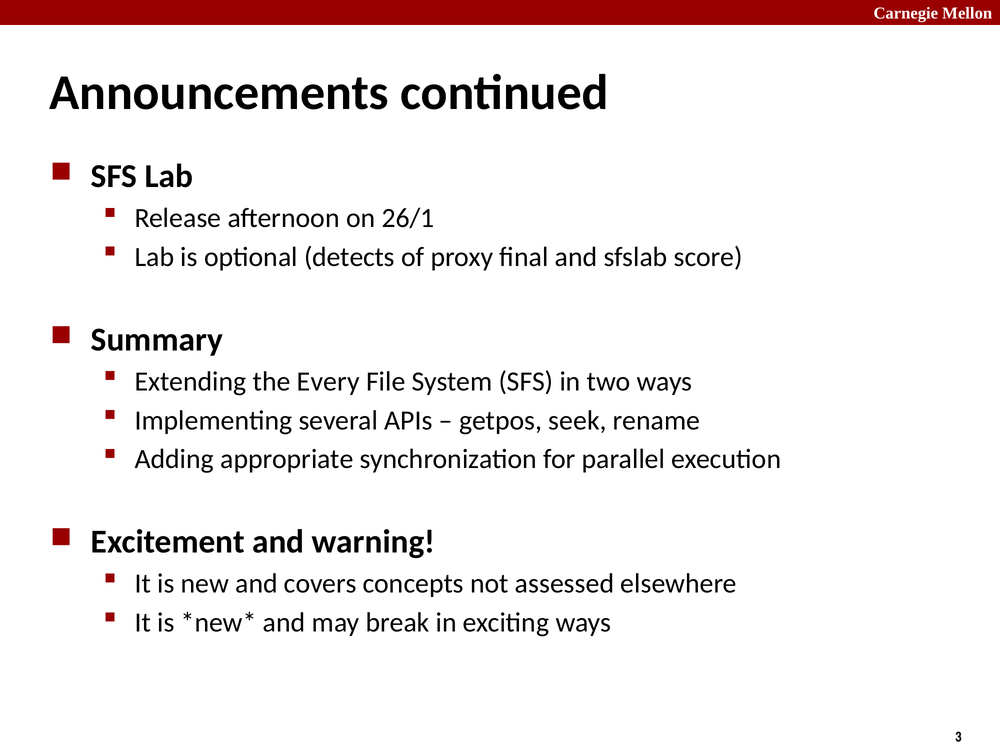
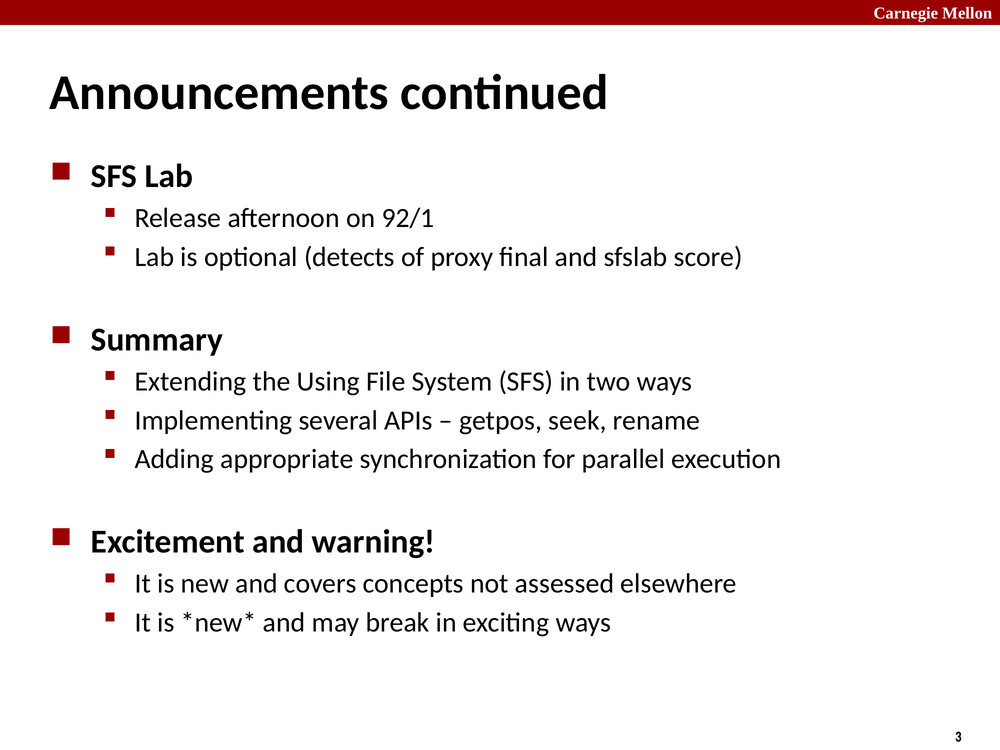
26/1: 26/1 -> 92/1 (408, 218)
Every: Every -> Using (328, 381)
